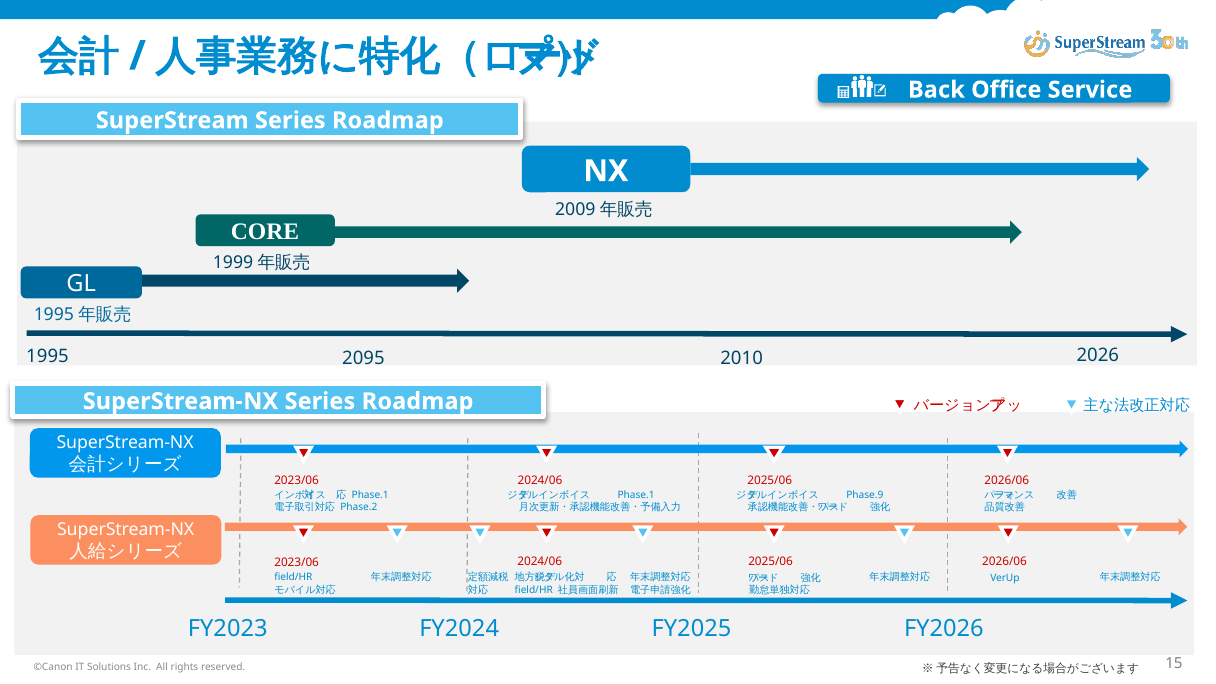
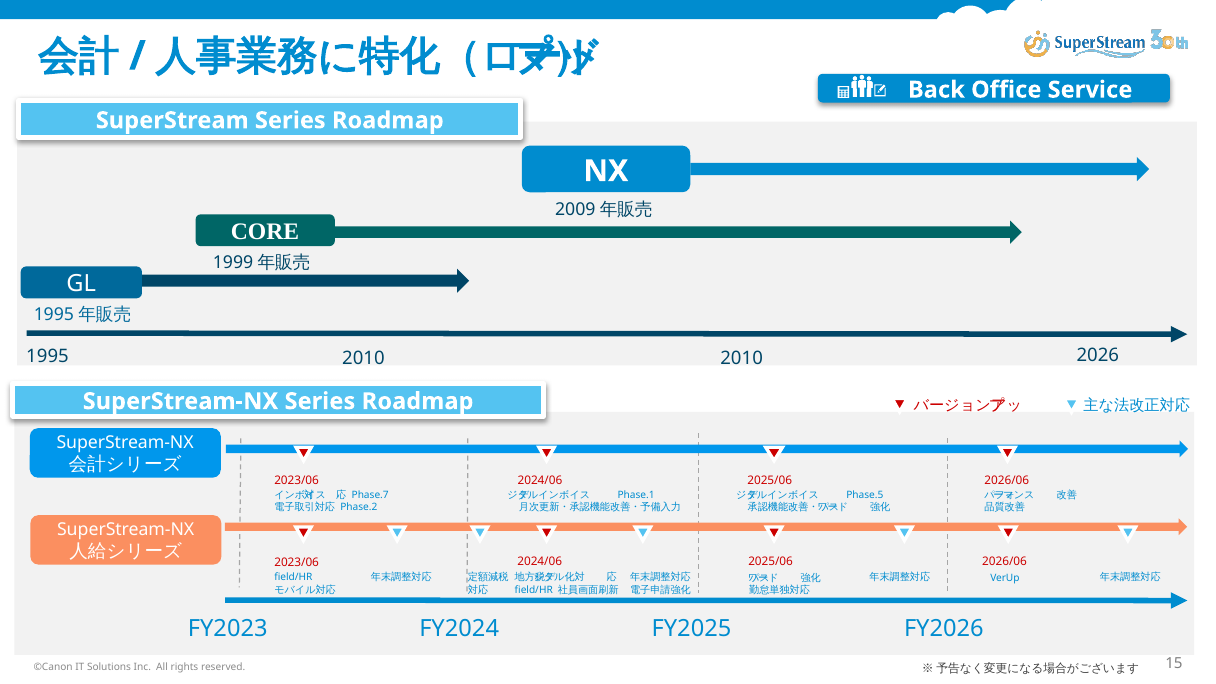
2095: 2095 -> 2010 (363, 359)
Phase.1: Phase.1 -> Phase.7 (370, 495)
Phase.9: Phase.9 -> Phase.5 (865, 495)
